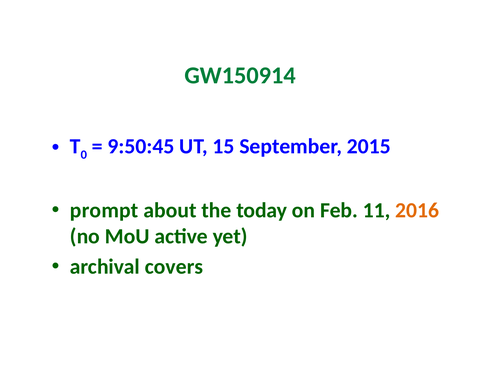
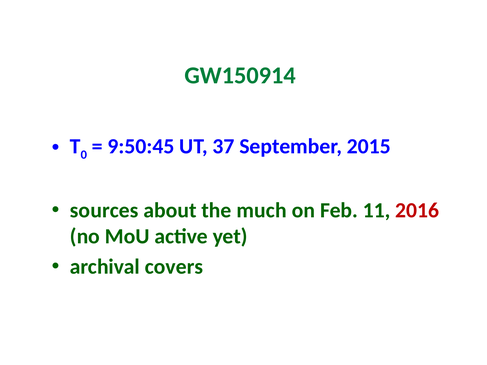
15: 15 -> 37 (223, 146)
prompt: prompt -> sources (104, 211)
today: today -> much (262, 211)
2016 colour: orange -> red (417, 211)
